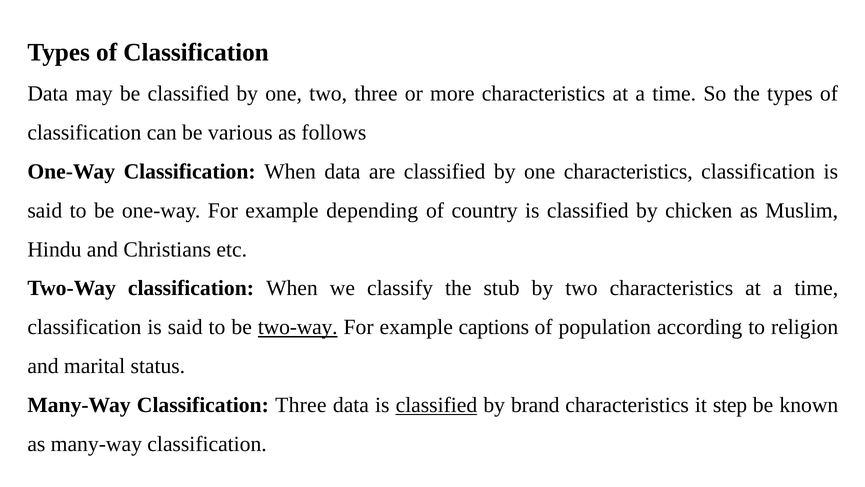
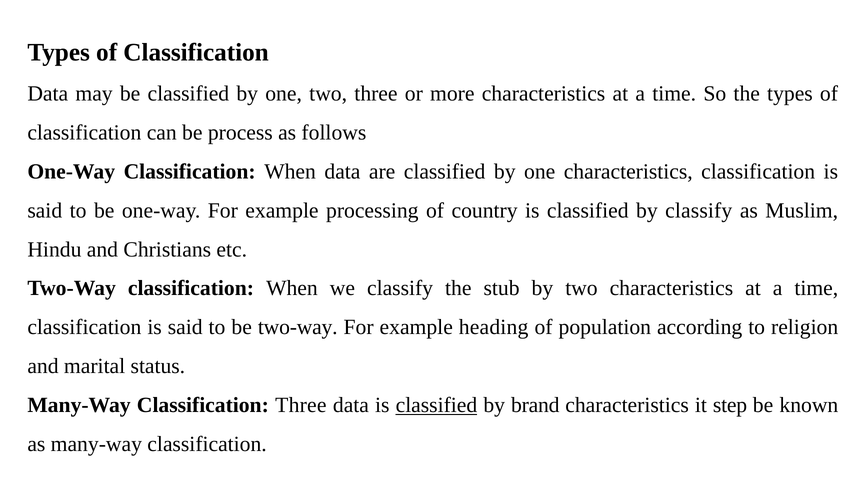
various: various -> process (240, 132)
depending: depending -> processing (372, 210)
by chicken: chicken -> classify (699, 210)
two-way underline: present -> none (298, 327)
captions: captions -> heading (494, 327)
